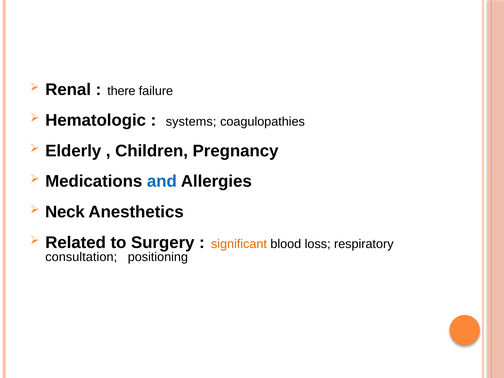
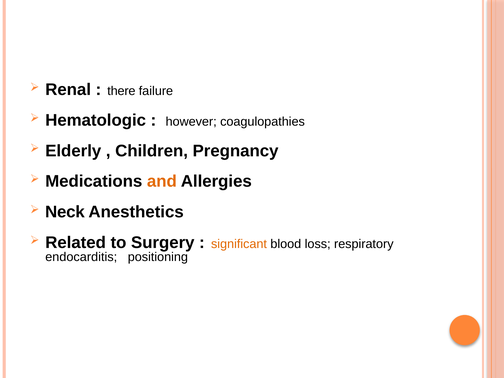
systems: systems -> however (191, 122)
and colour: blue -> orange (162, 181)
consultation: consultation -> endocarditis (81, 257)
